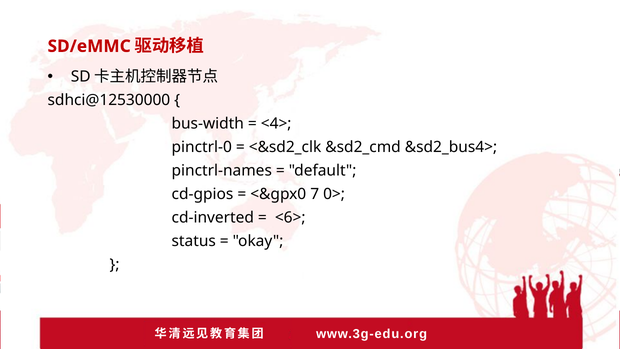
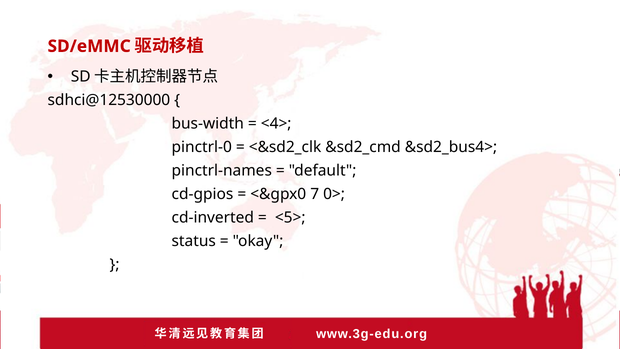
<6>: <6> -> <5> (290, 217)
